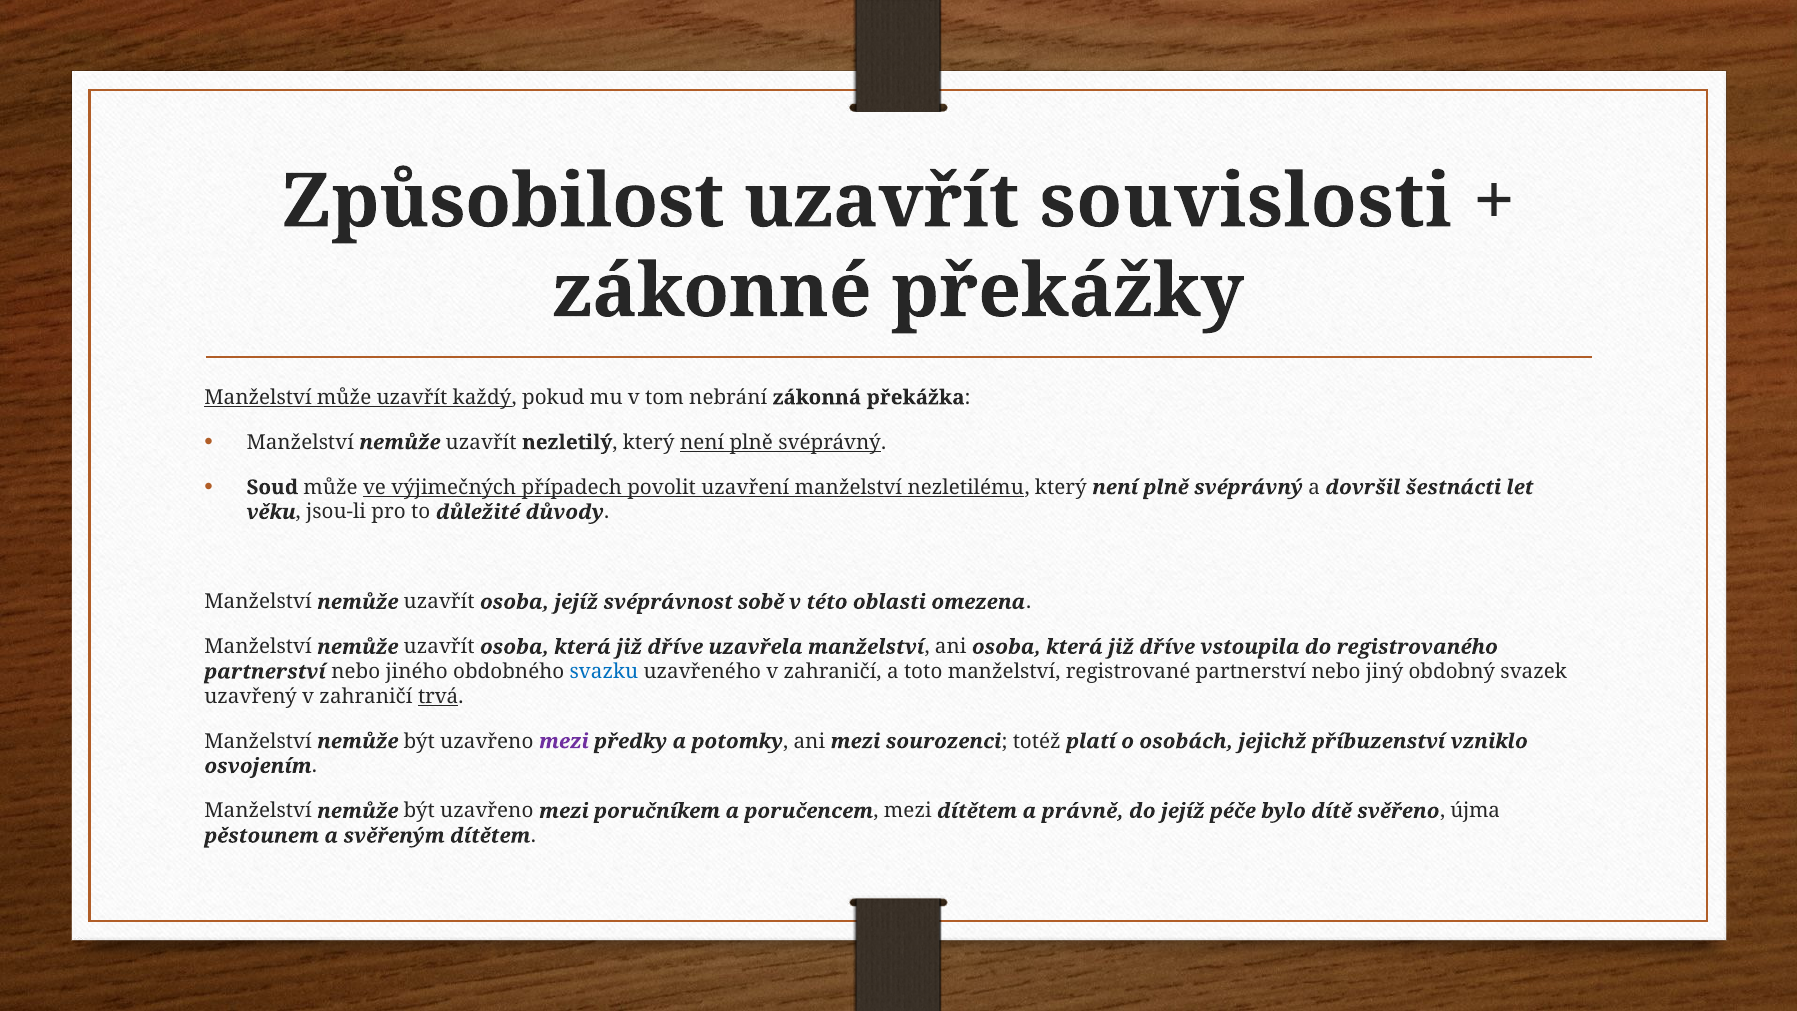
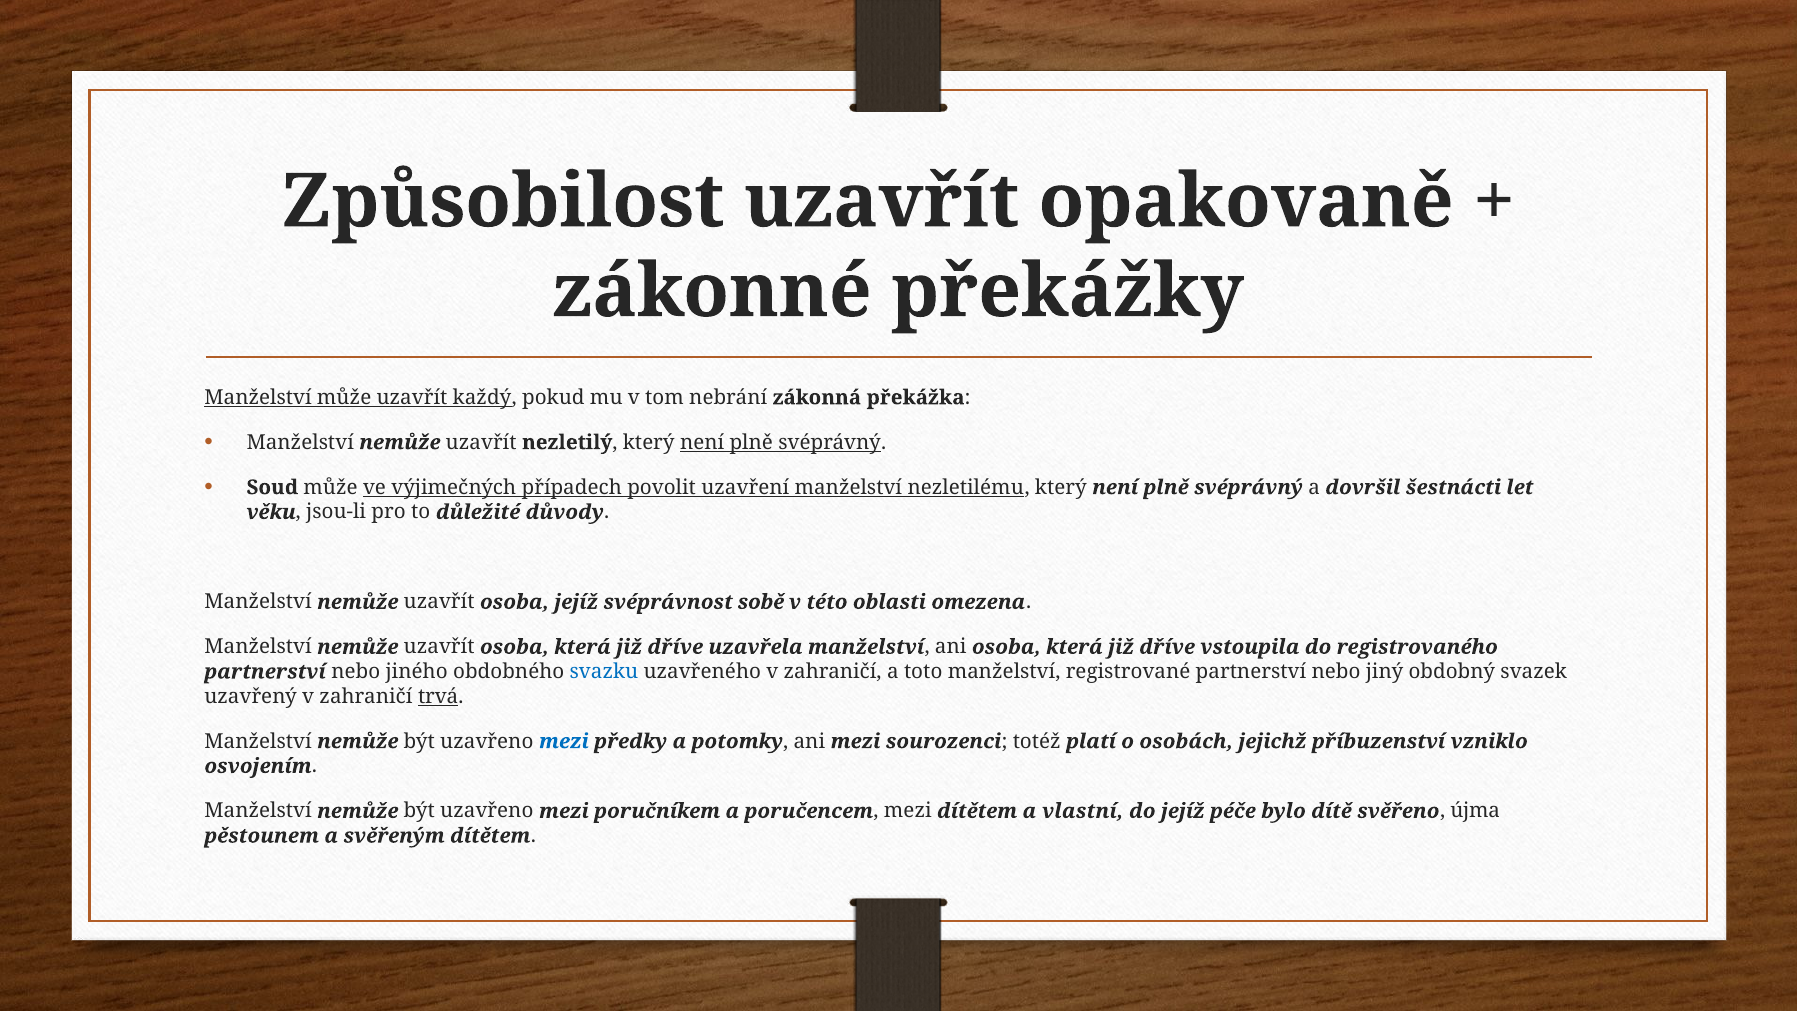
souvislosti: souvislosti -> opakovaně (1246, 202)
mezi colour: purple -> blue (564, 741)
právně: právně -> vlastní (1083, 811)
